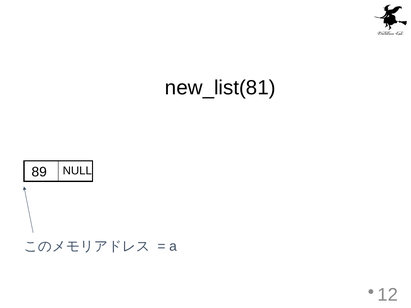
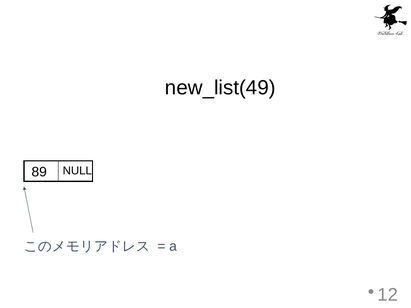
new_list(81: new_list(81 -> new_list(49 (220, 88)
